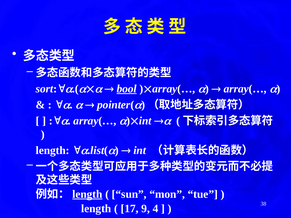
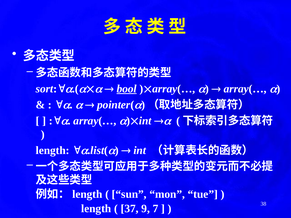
length underline: present -> none (87, 194)
17: 17 -> 37 (130, 209)
4: 4 -> 7 (155, 209)
